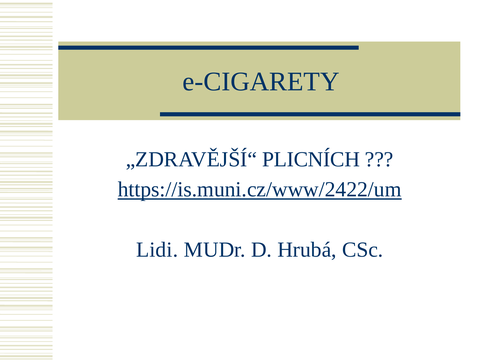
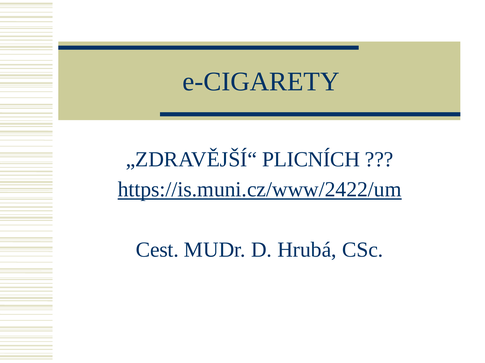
Lidi: Lidi -> Cest (157, 250)
